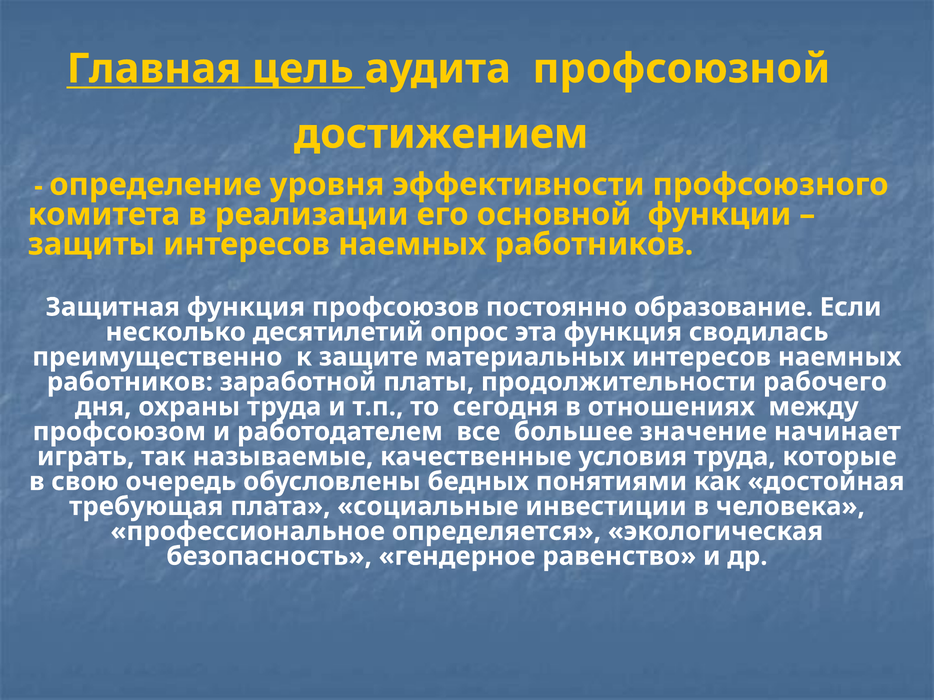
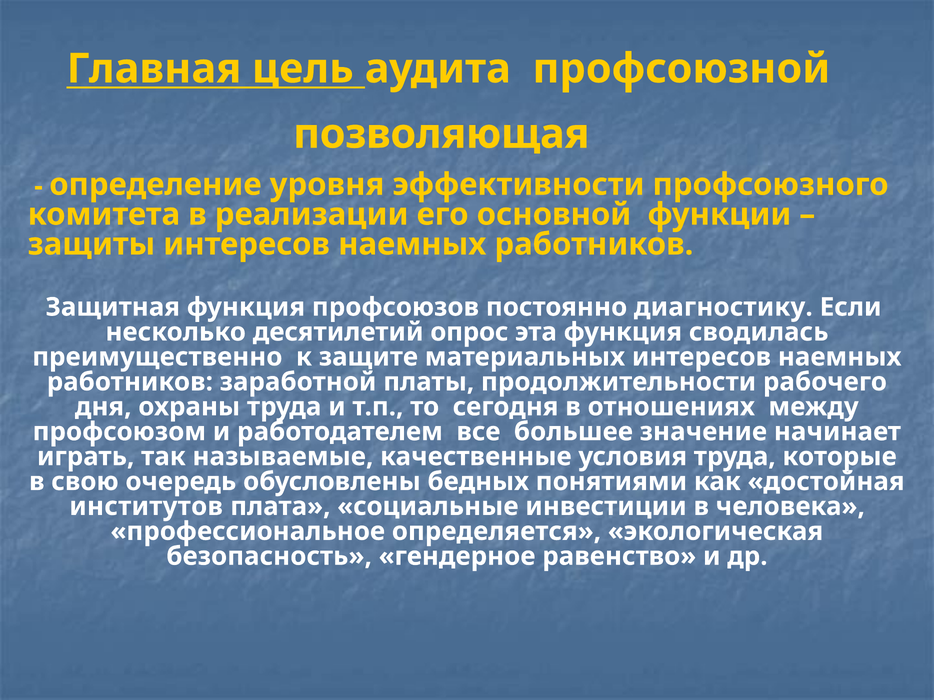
достижением: достижением -> позволяющая (441, 134)
образование: образование -> диагностику (723, 307)
требующая: требующая -> институтов (146, 507)
